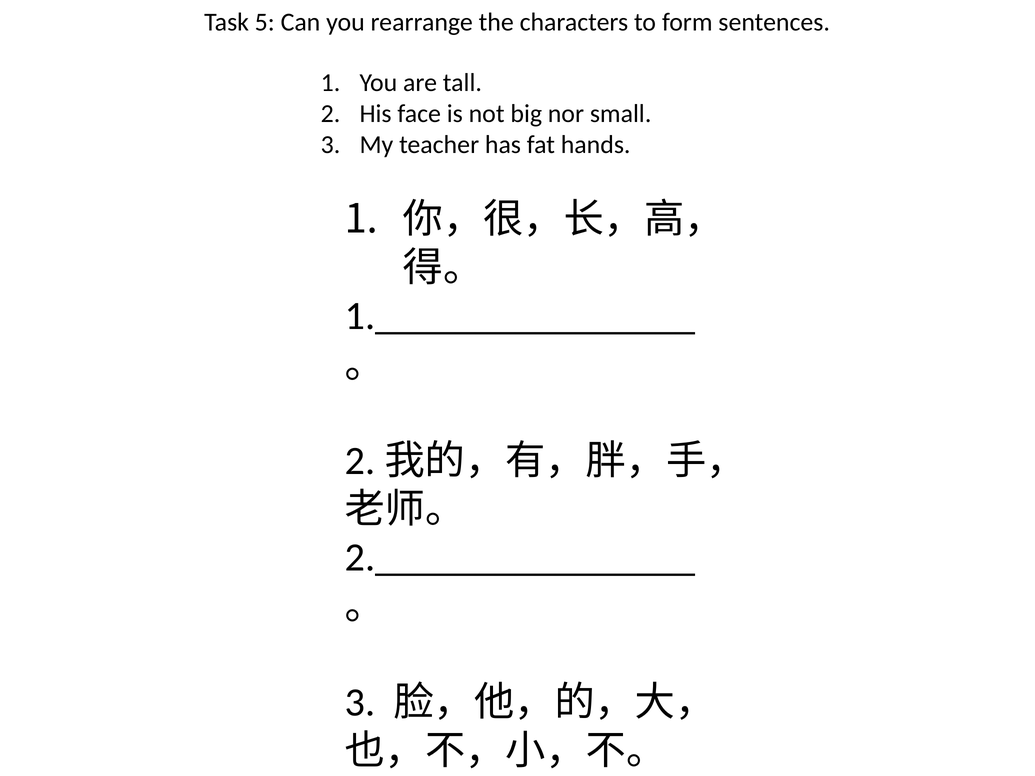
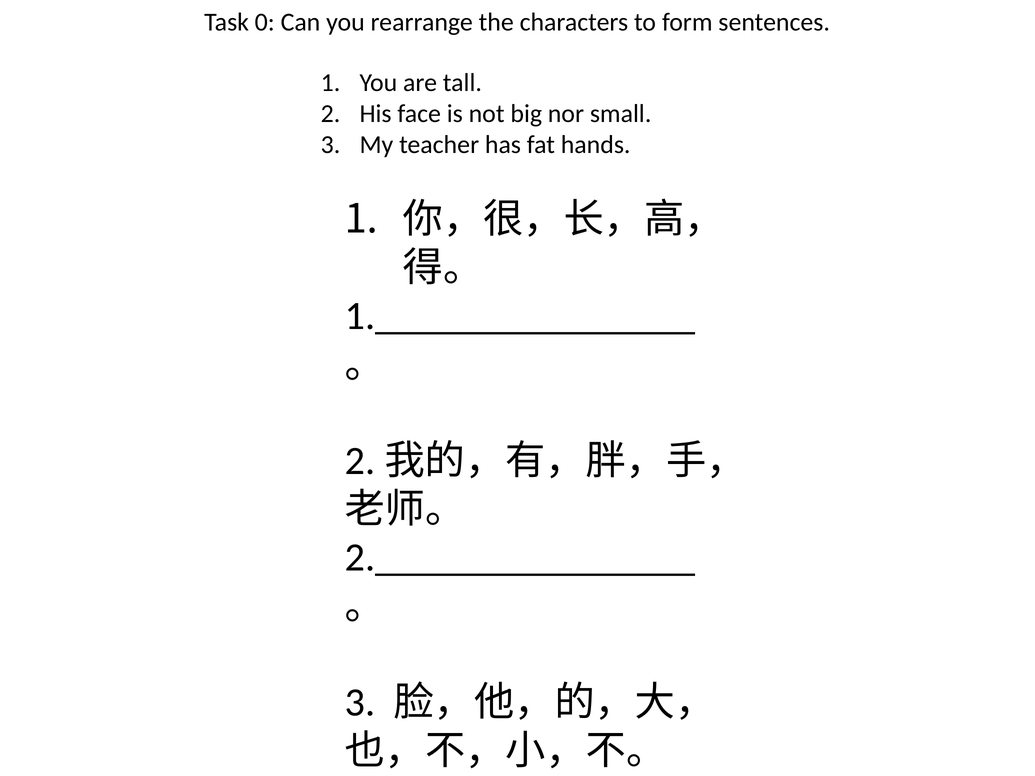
5: 5 -> 0 (265, 22)
